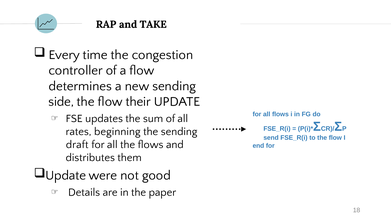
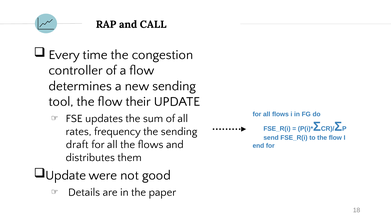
TAKE: TAKE -> CALL (153, 24)
side: side -> tool (61, 102)
beginning: beginning -> frequency (117, 131)
